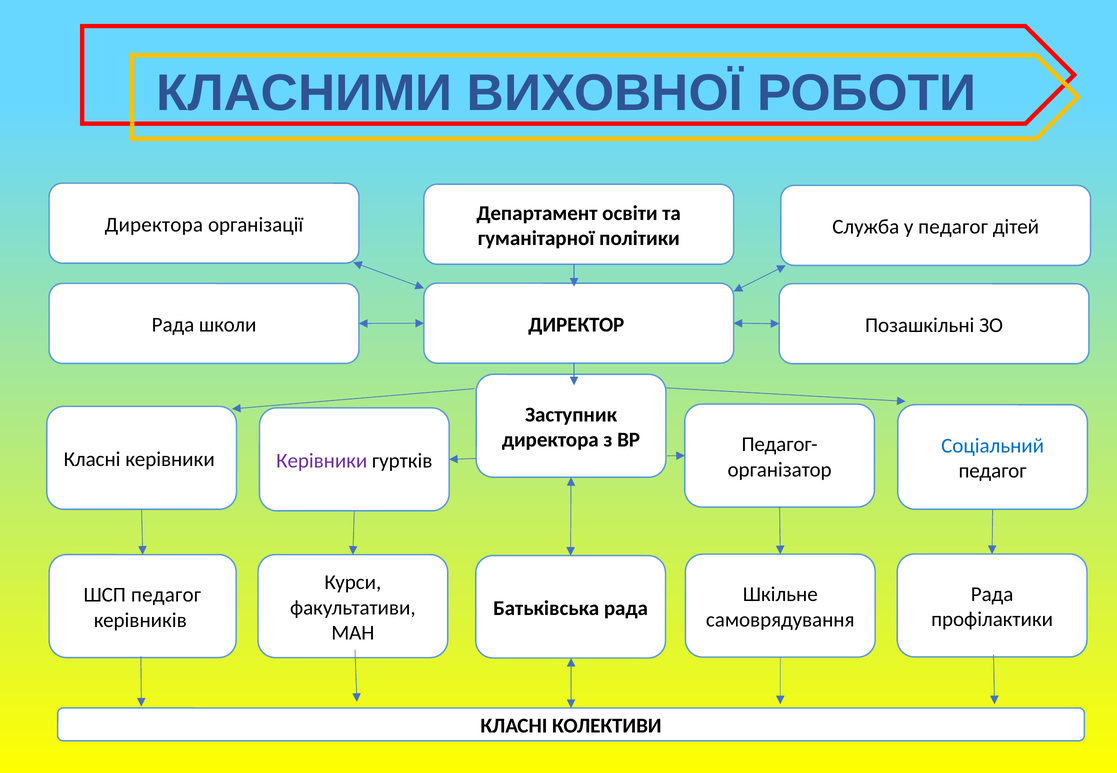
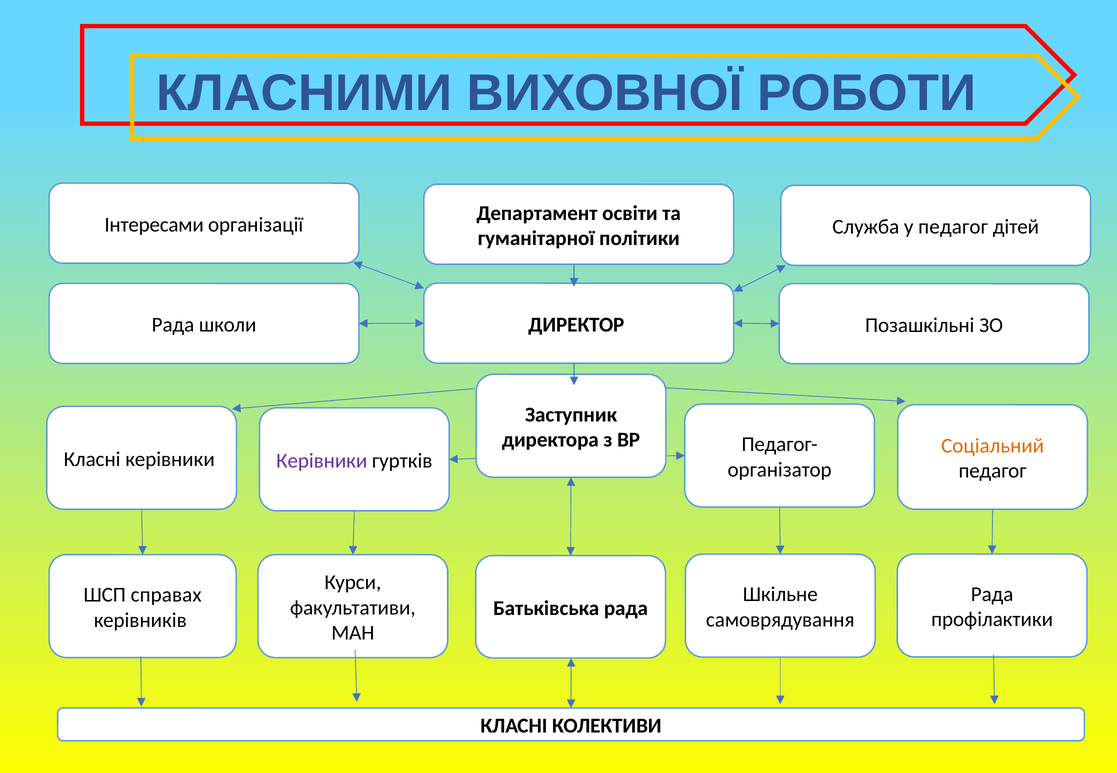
Директора: Директора -> Інтересами (154, 225)
Соціальний colour: blue -> orange (993, 446)
ШСП педагог: педагог -> справах (166, 595)
